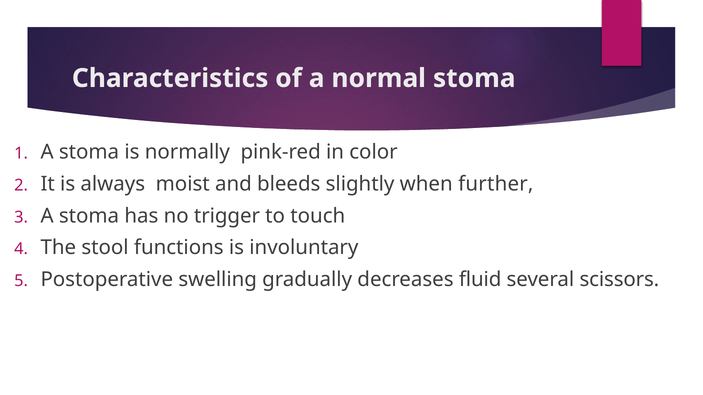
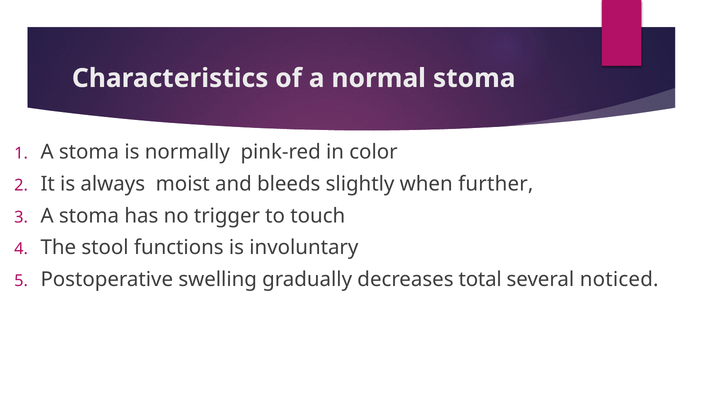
fluid: fluid -> total (480, 280)
scissors: scissors -> noticed (619, 280)
